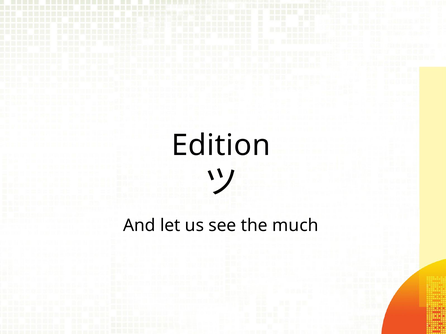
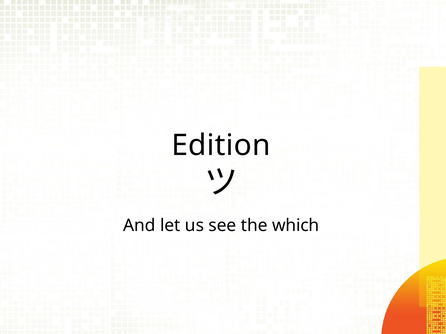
much: much -> which (296, 226)
